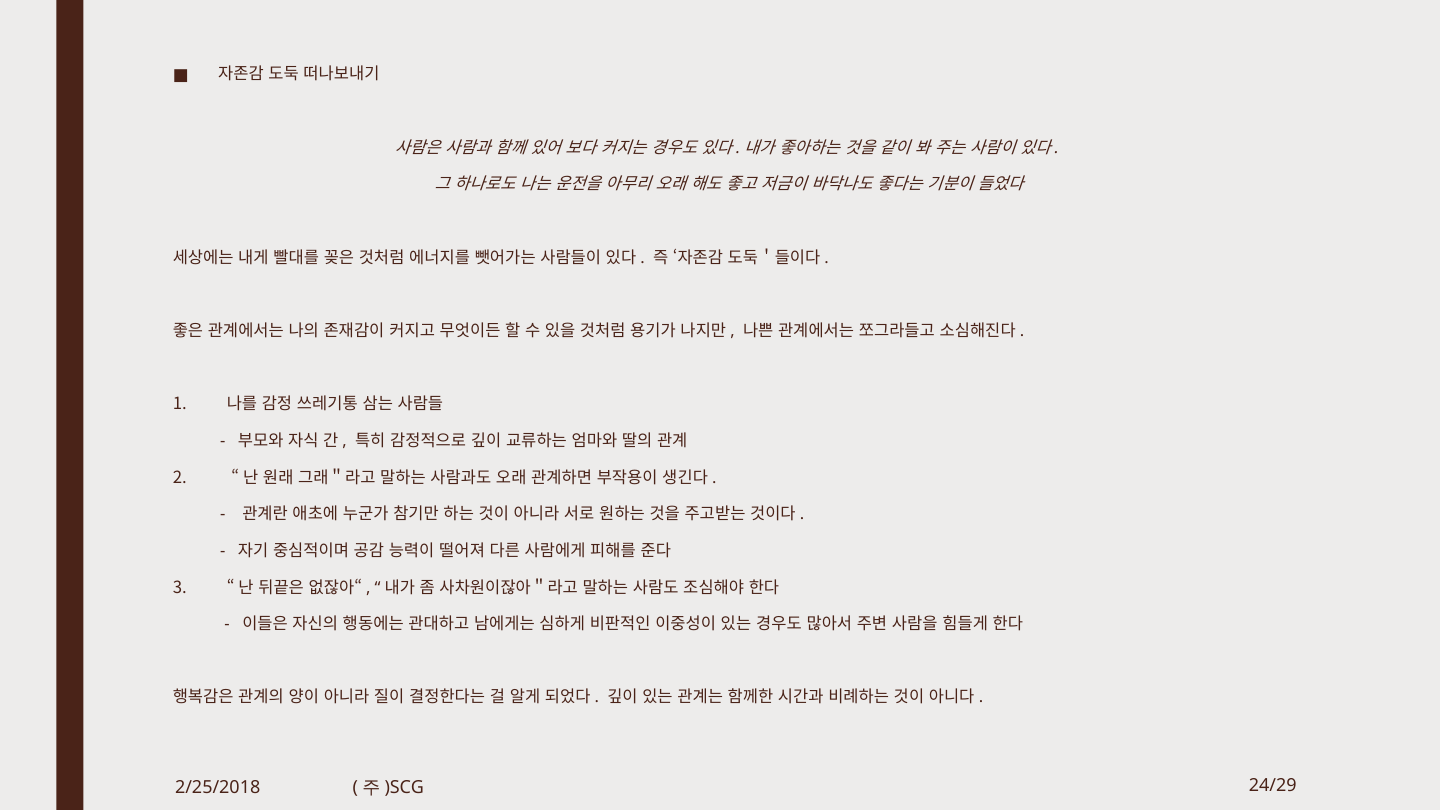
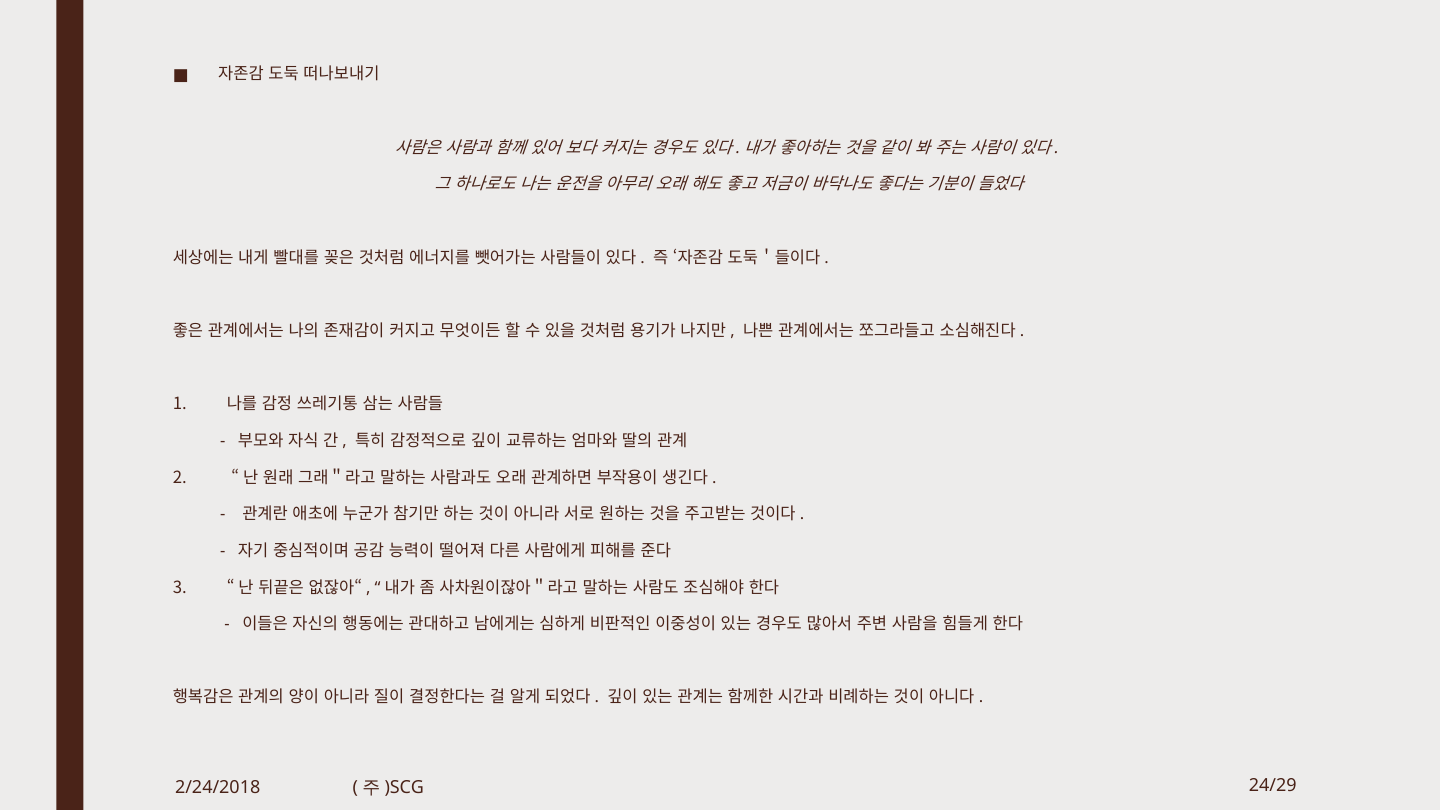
2/25/2018: 2/25/2018 -> 2/24/2018 (218, 787)
